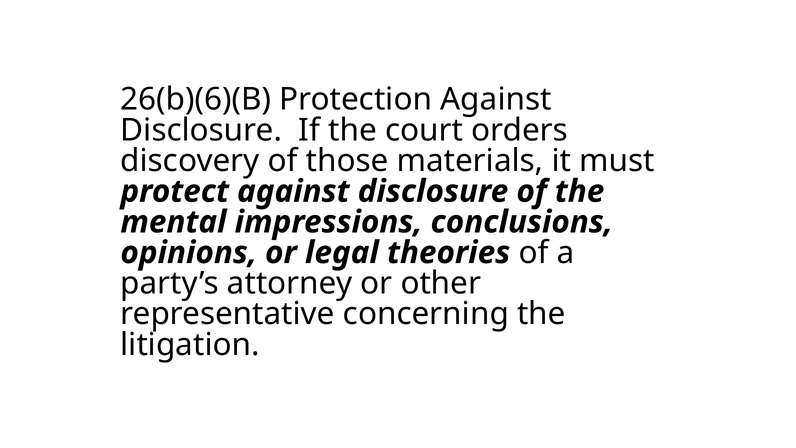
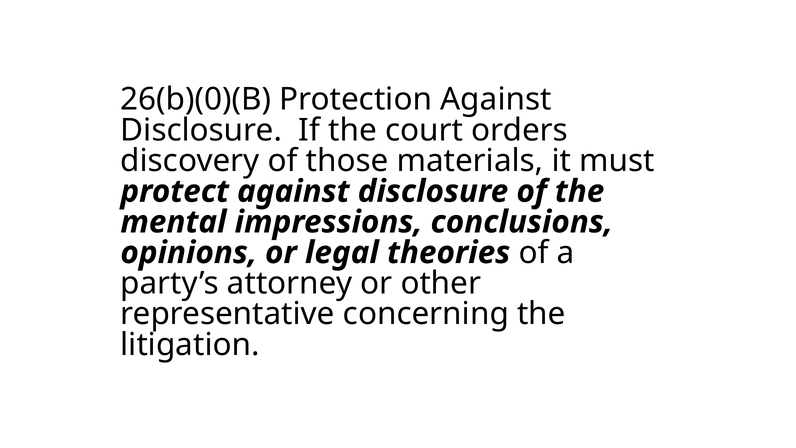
26(b)(6)(B: 26(b)(6)(B -> 26(b)(0)(B (196, 99)
